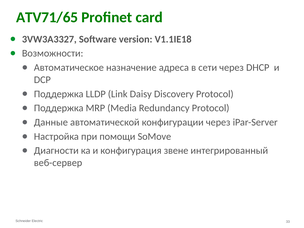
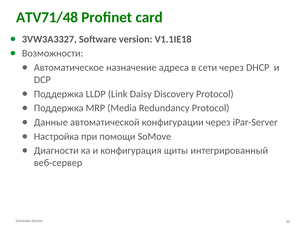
ATV71/65: ATV71/65 -> ATV71/48 (47, 17)
звене: звене -> щиты (176, 151)
